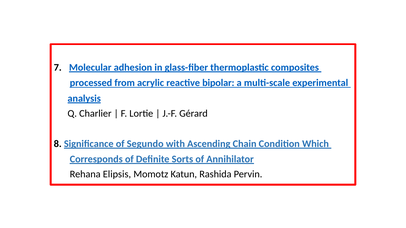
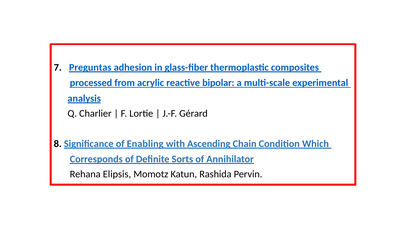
Molecular: Molecular -> Preguntas (90, 68)
Segundo: Segundo -> Enabling (145, 144)
